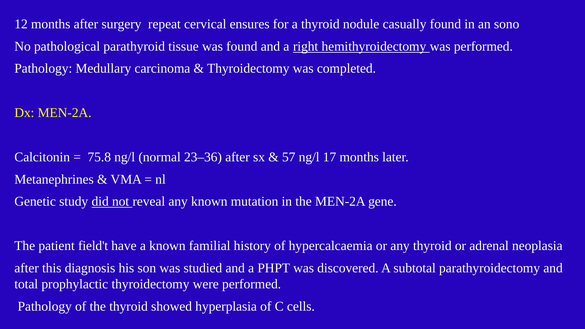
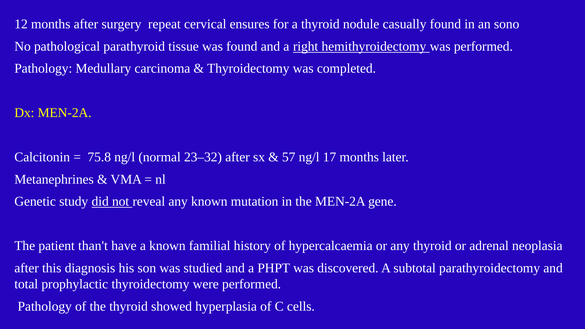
23–36: 23–36 -> 23–32 (203, 157)
field't: field't -> than't (93, 246)
